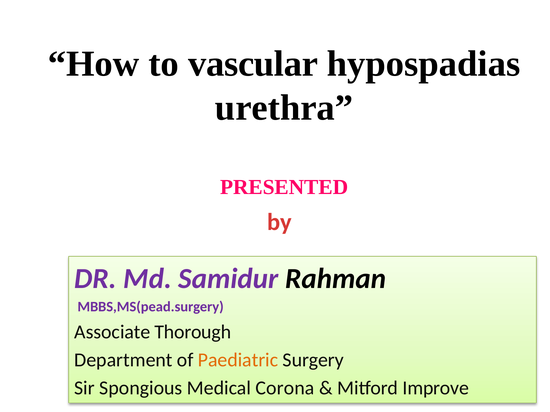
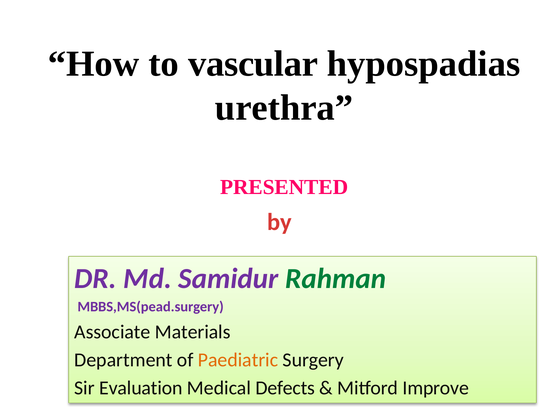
Rahman colour: black -> green (336, 279)
Thorough: Thorough -> Materials (193, 332)
Spongious: Spongious -> Evaluation (141, 389)
Corona: Corona -> Defects (285, 389)
